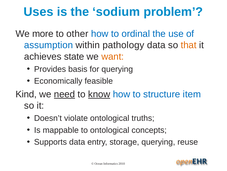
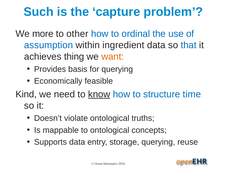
Uses: Uses -> Such (39, 12)
sodium: sodium -> capture (116, 12)
pathology: pathology -> ingredient (123, 45)
that colour: orange -> blue (189, 45)
state: state -> thing (74, 56)
need underline: present -> none (64, 94)
item: item -> time (192, 94)
